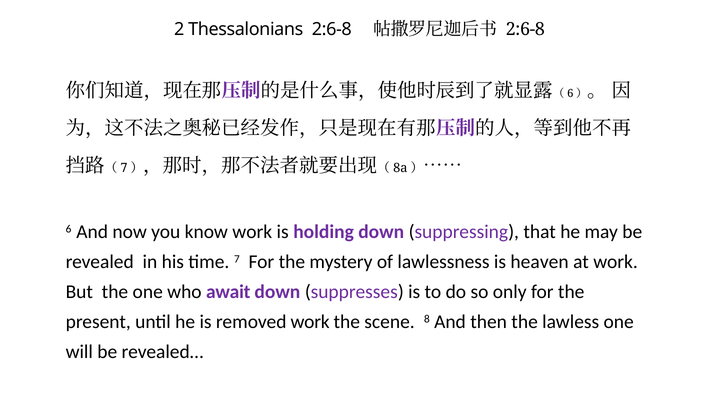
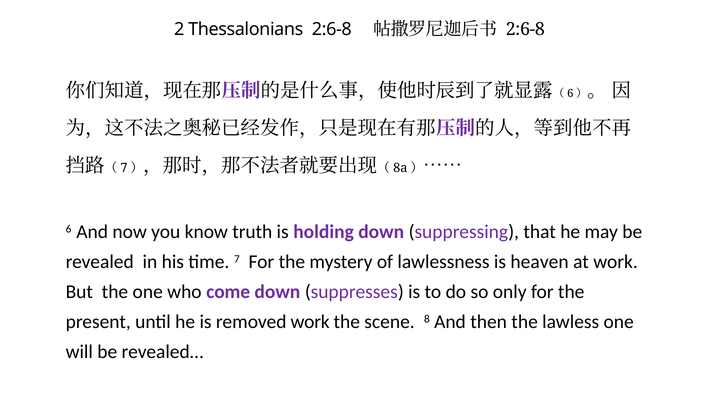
know work: work -> truth (252, 232)
await: await -> come (228, 292)
